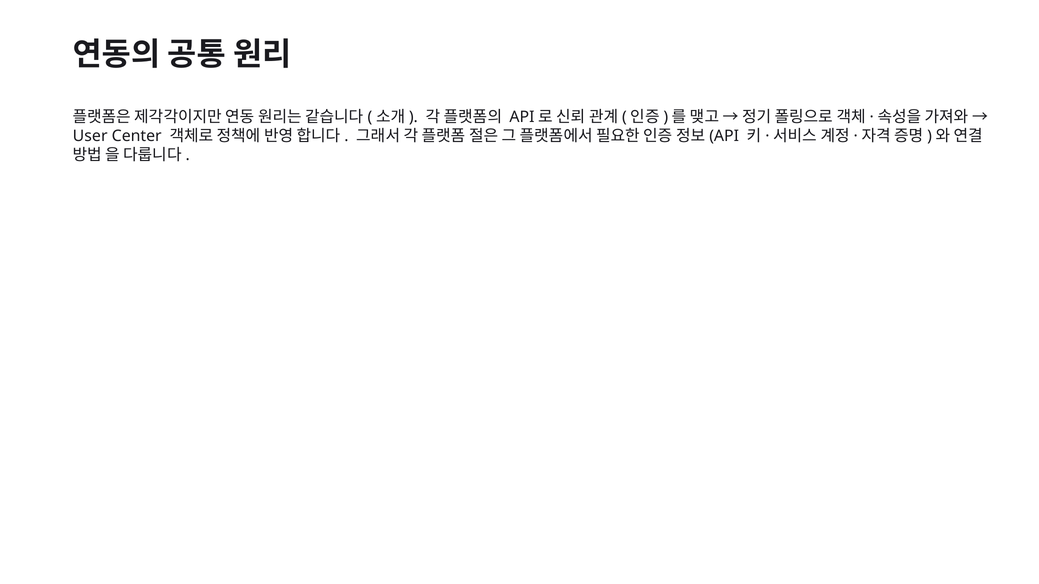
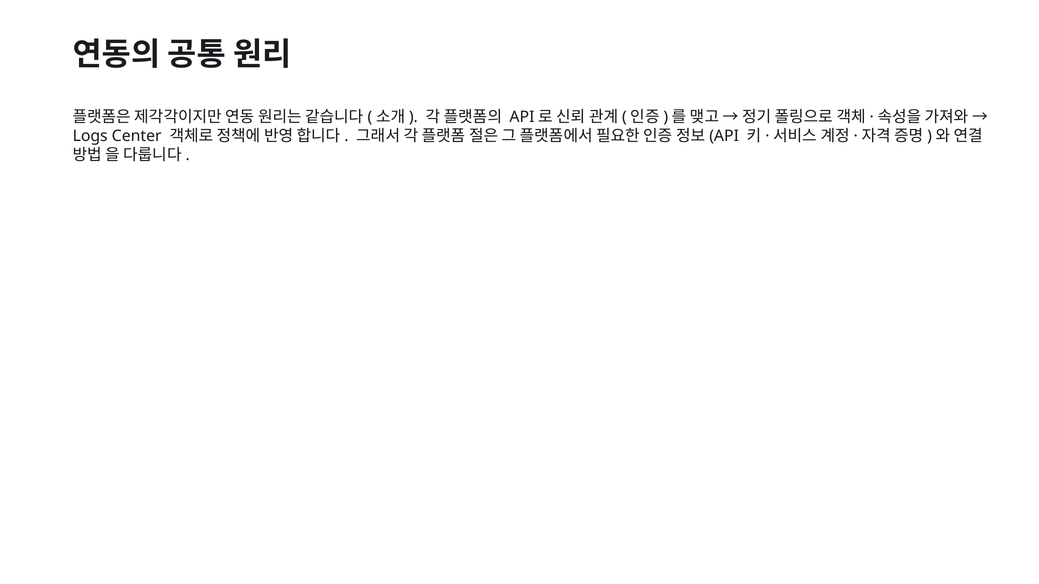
User: User -> Logs (90, 136)
